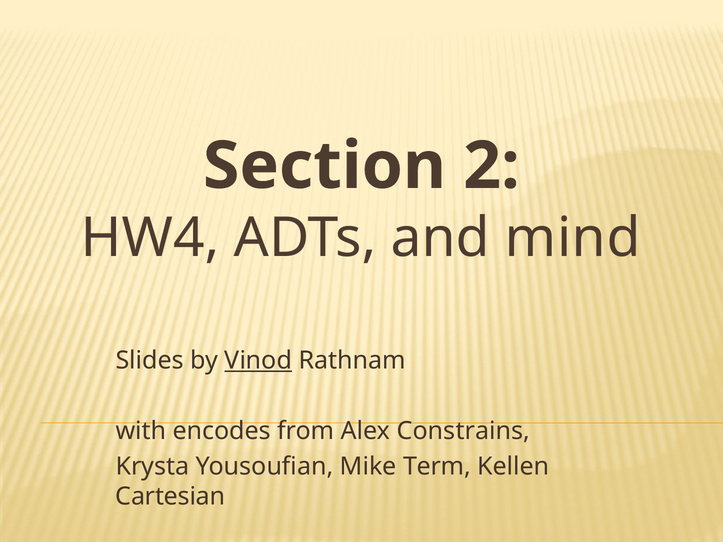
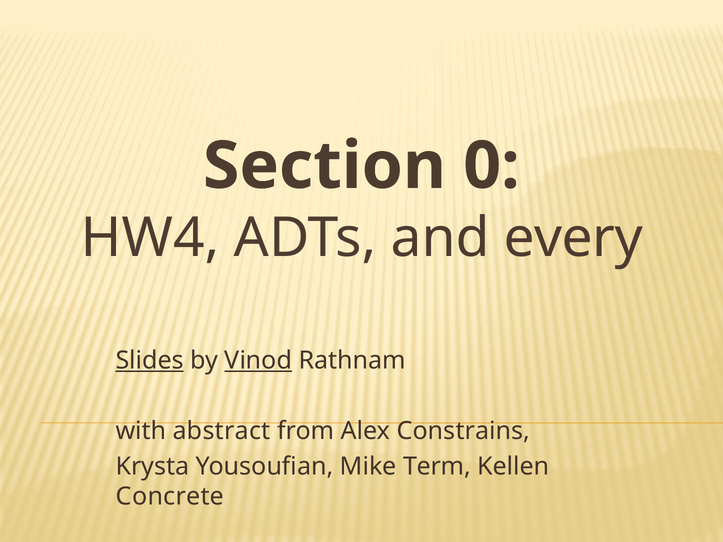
2: 2 -> 0 (491, 166)
mind: mind -> every (573, 238)
Slides underline: none -> present (150, 361)
encodes: encodes -> abstract (222, 431)
Cartesian: Cartesian -> Concrete (170, 497)
